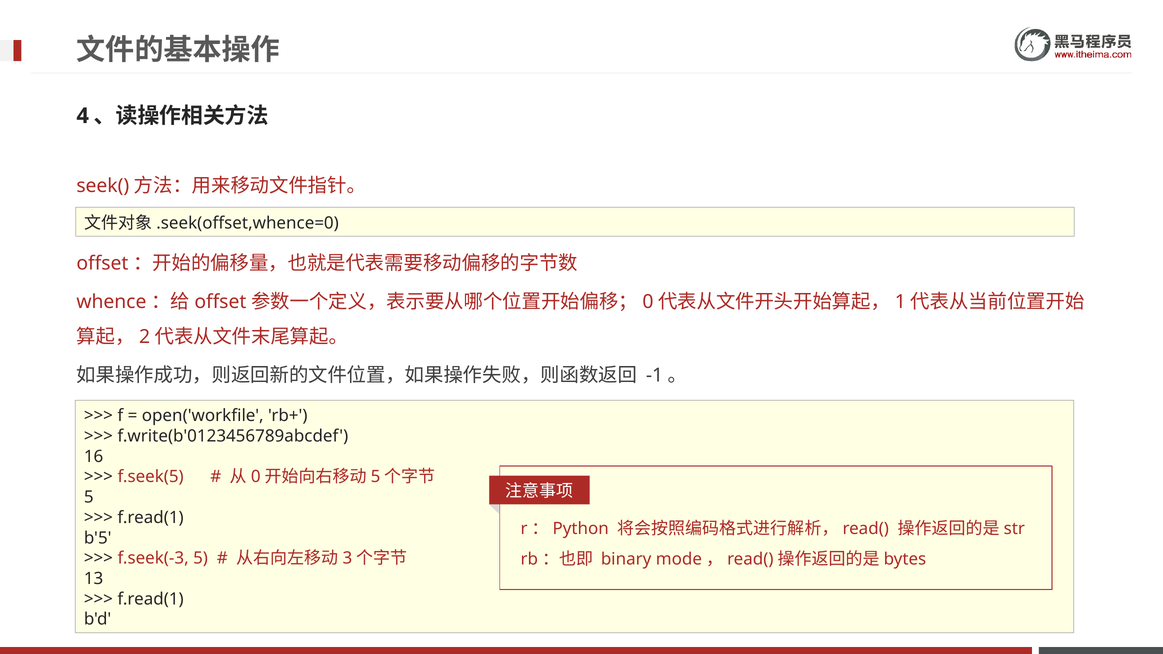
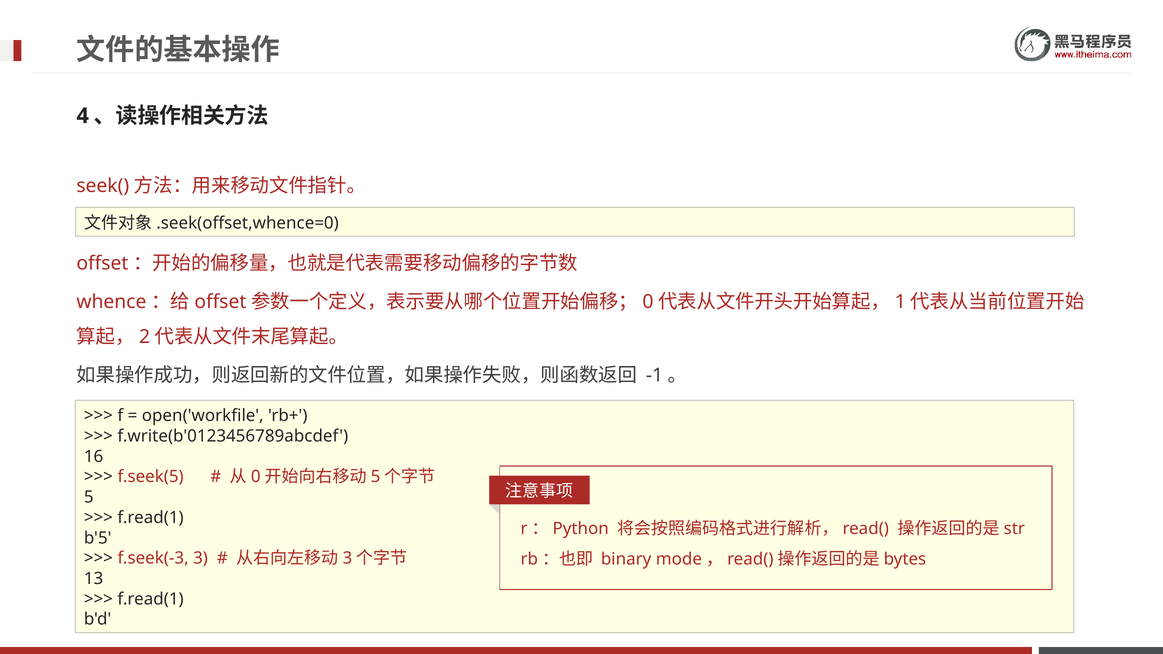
f.seek(-3 5: 5 -> 3 (201, 558)
